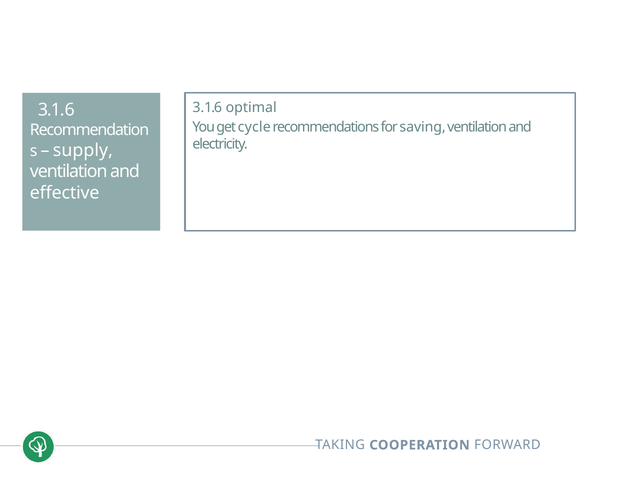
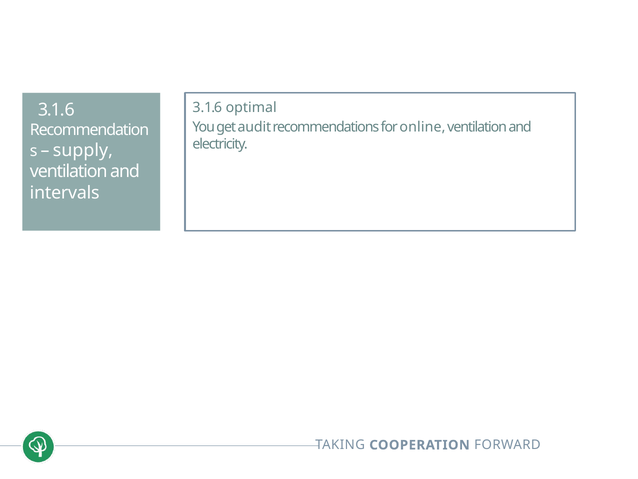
cycle: cycle -> audit (254, 127)
saving: saving -> online (422, 127)
effective: effective -> intervals (65, 193)
